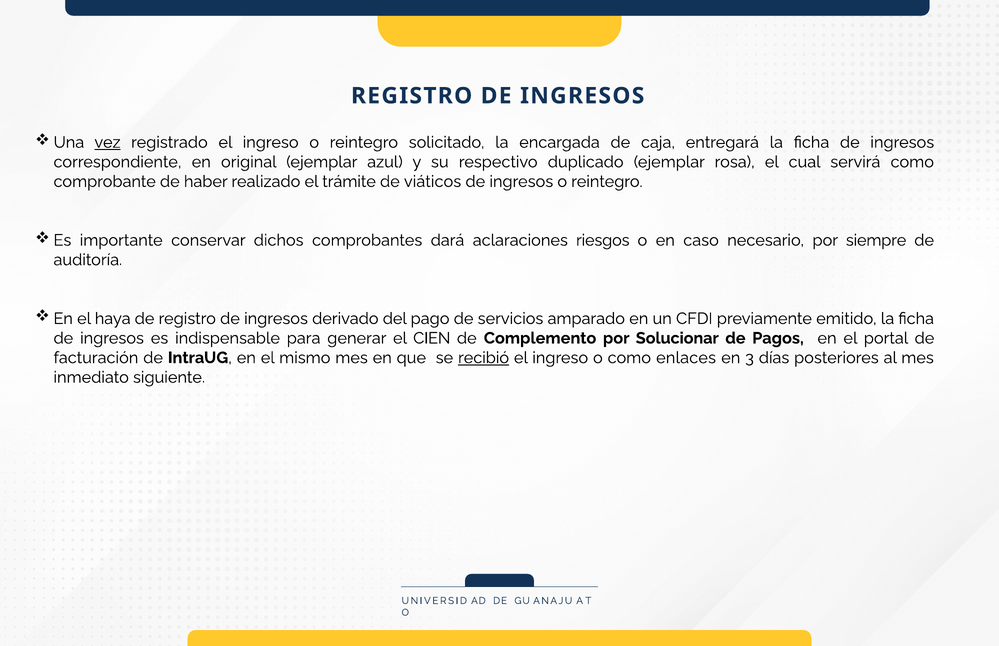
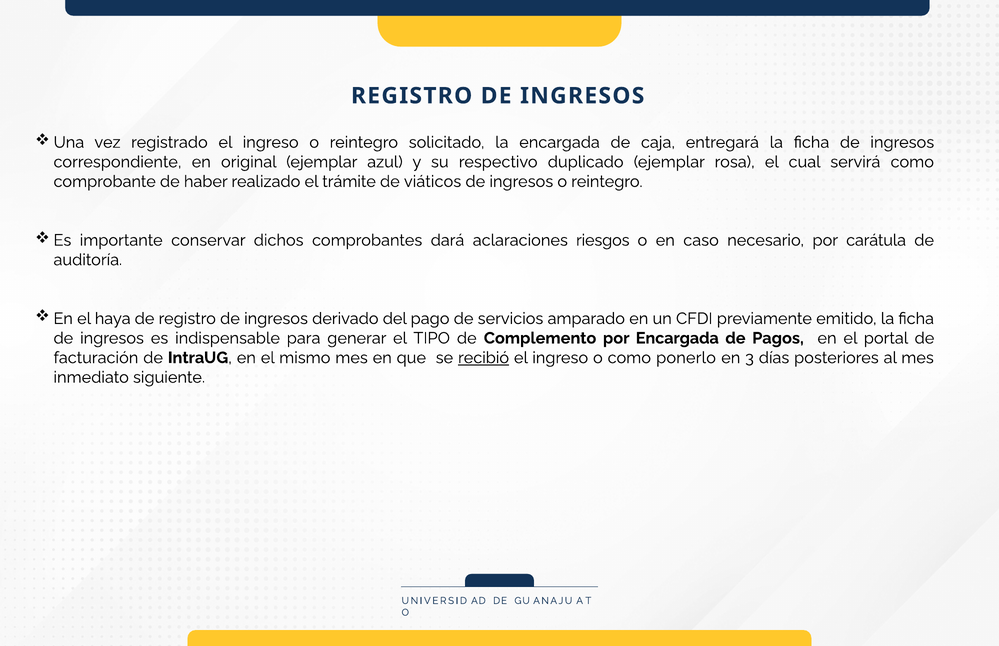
vez underline: present -> none (107, 142)
siempre: siempre -> carátula (876, 240)
CIEN: CIEN -> TIPO (432, 338)
por Solucionar: Solucionar -> Encargada (677, 338)
enlaces: enlaces -> ponerlo (686, 358)
